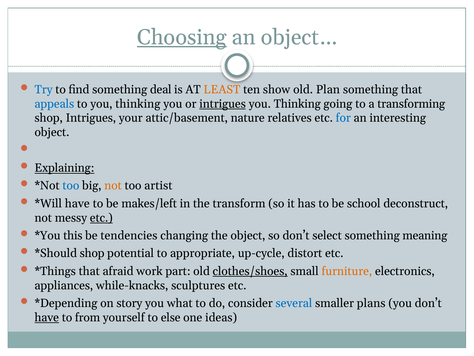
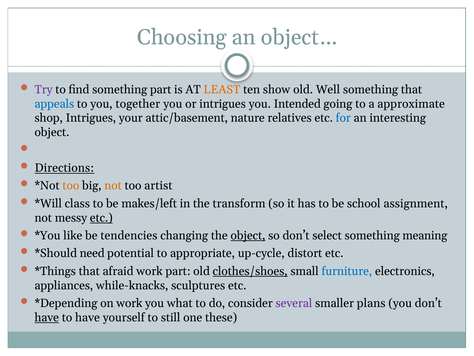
Choosing underline: present -> none (182, 37)
Try colour: blue -> purple (44, 89)
something deal: deal -> part (161, 89)
Plan: Plan -> Well (328, 89)
to you thinking: thinking -> together (138, 104)
intrigues underline: present -> none (223, 104)
Thinking: Thinking -> Intended (297, 104)
transforming: transforming -> approximate (411, 104)
Explaining: Explaining -> Directions (64, 168)
too colour: blue -> orange (71, 185)
have: have -> class (77, 203)
deconstruct: deconstruct -> assignment (416, 203)
this: this -> like (73, 235)
object underline: none -> present (248, 235)
shop: shop -> need (92, 253)
furniture colour: orange -> blue (347, 271)
on story: story -> work (129, 303)
several colour: blue -> purple (294, 303)
to from: from -> have (87, 317)
else: else -> still (171, 317)
ideas: ideas -> these (221, 317)
